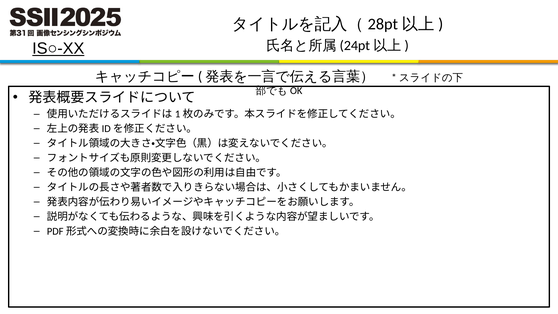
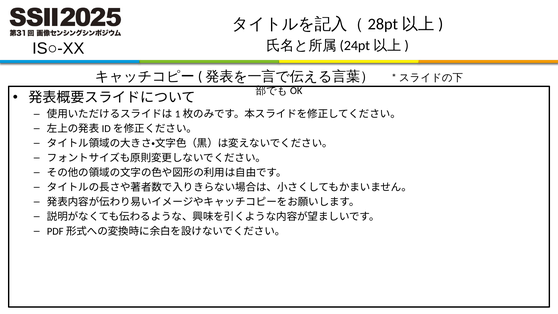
IS○-XX underline: present -> none (58, 48)
